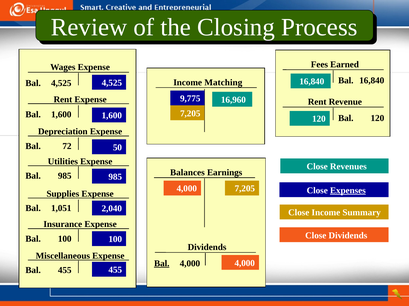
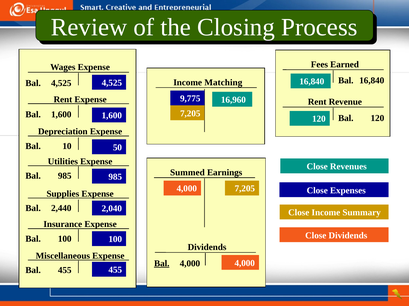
72: 72 -> 10 (67, 146)
Balances: Balances -> Summed (187, 173)
Expenses underline: present -> none (348, 191)
1,051: 1,051 -> 2,440 (61, 209)
